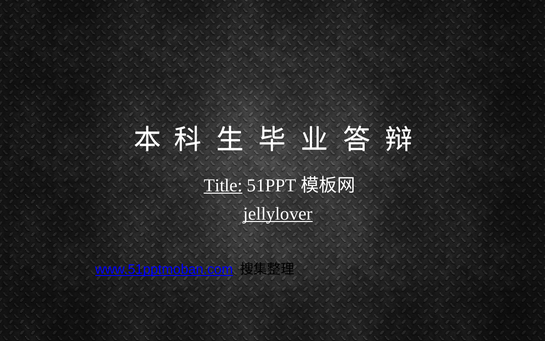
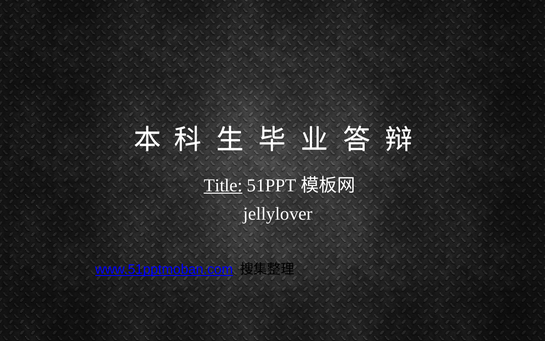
jellylover underline: present -> none (278, 213)
